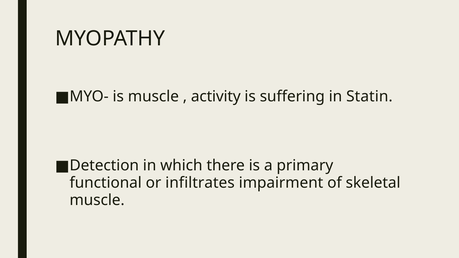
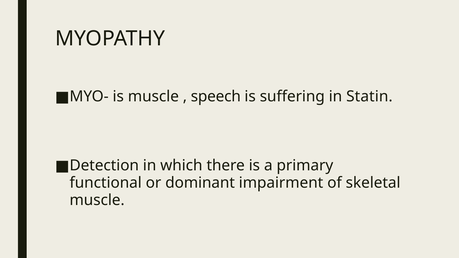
activity: activity -> speech (216, 97)
infiltrates: infiltrates -> dominant (200, 183)
